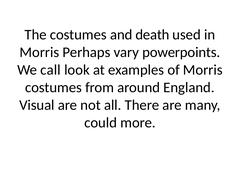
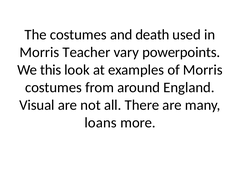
Perhaps: Perhaps -> Teacher (86, 52)
call: call -> this (51, 70)
could: could -> loans (101, 123)
